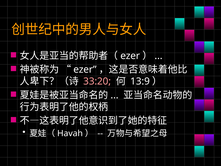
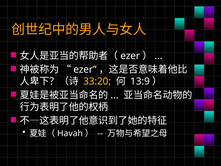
33:20 colour: pink -> yellow (97, 81)
